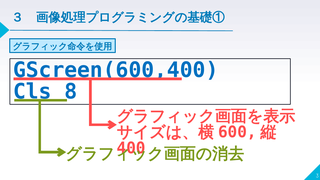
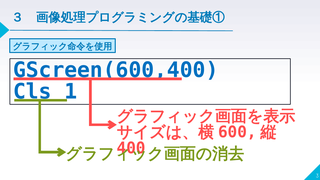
8: 8 -> 1 (71, 92)
